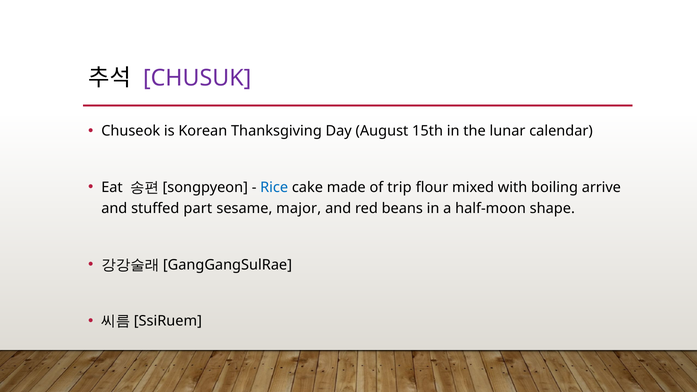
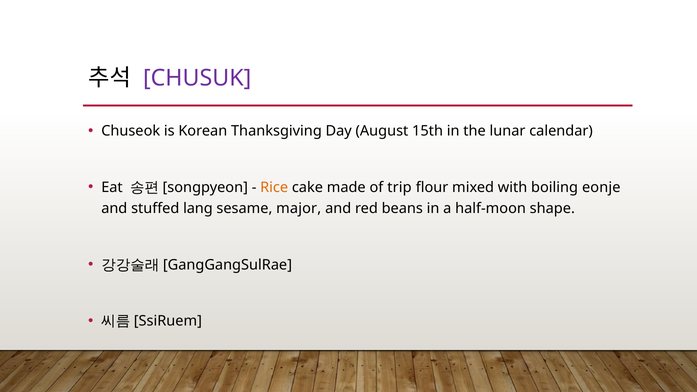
Rice colour: blue -> orange (274, 187)
arrive: arrive -> eonje (601, 187)
part: part -> lang (198, 208)
